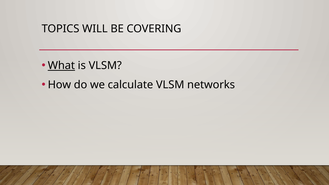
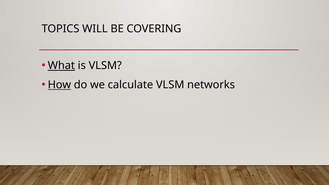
How underline: none -> present (59, 85)
